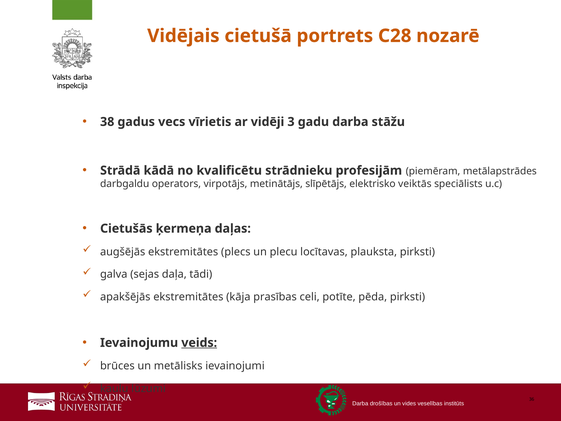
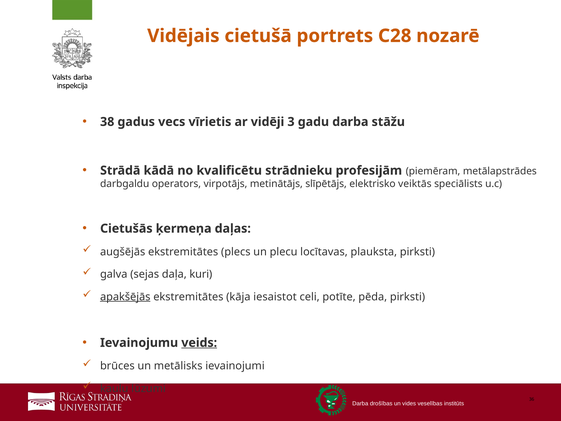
tādi: tādi -> kuri (201, 274)
apakšējās underline: none -> present (125, 297)
prasības: prasības -> iesaistot (275, 297)
